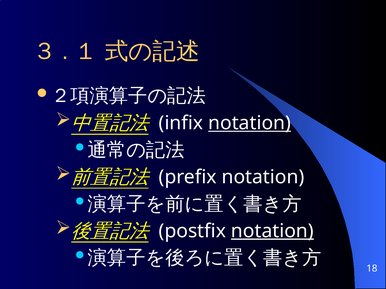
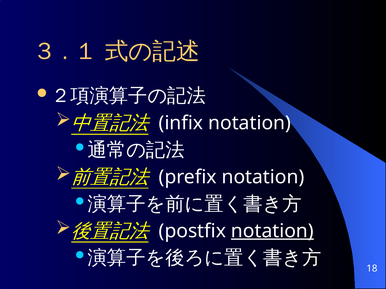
notation underline: present -> none (250, 123)
